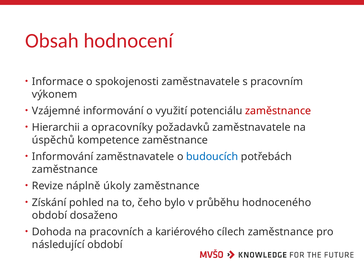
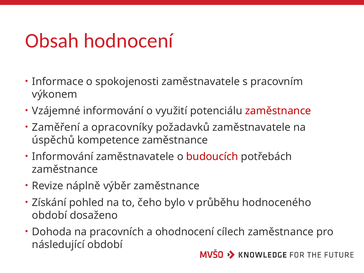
Hierarchii: Hierarchii -> Zaměření (56, 127)
budoucích colour: blue -> red (212, 157)
úkoly: úkoly -> výběr (117, 186)
kariérového: kariérového -> ohodnocení (185, 232)
